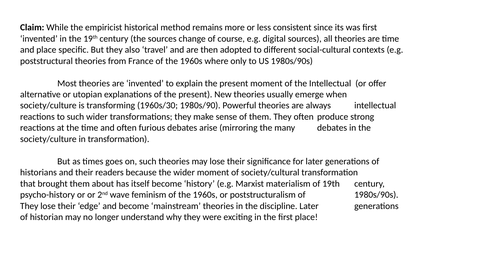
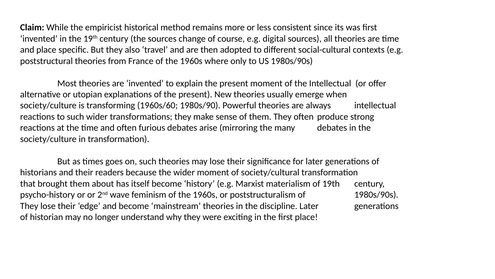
1960s/30: 1960s/30 -> 1960s/60 (158, 105)
